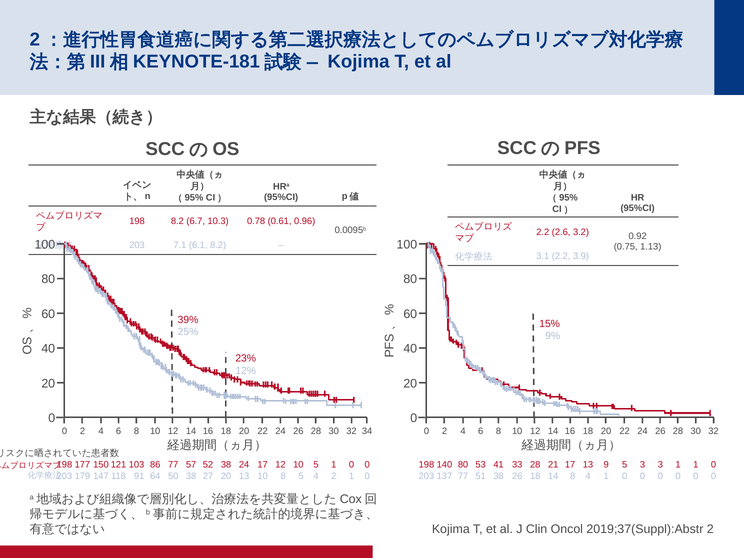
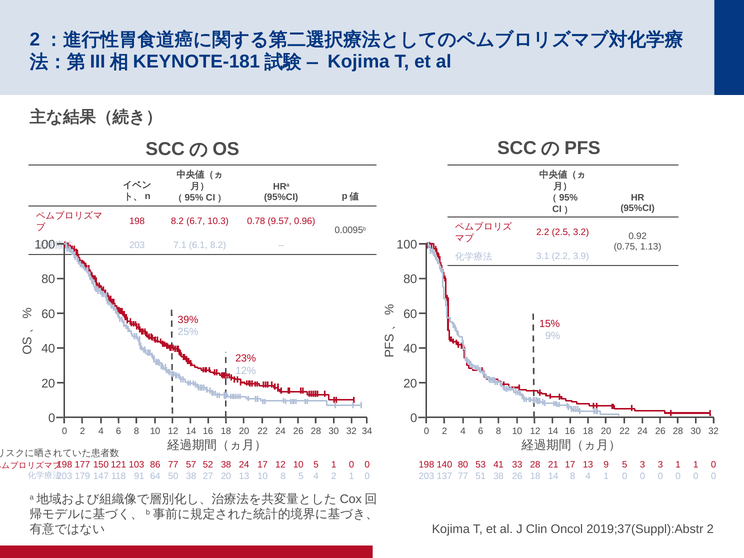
0.61: 0.61 -> 9.57 (280, 221)
2.6: 2.6 -> 2.5 (561, 232)
